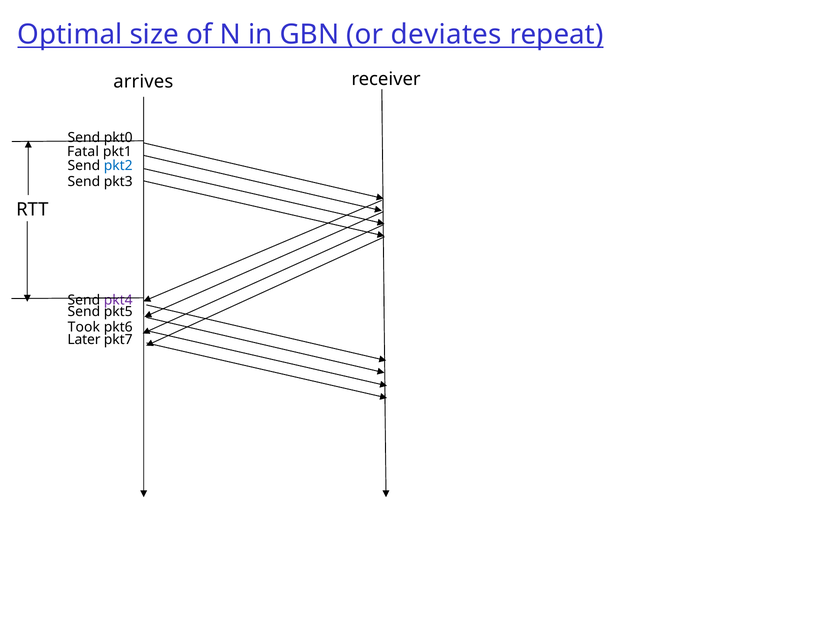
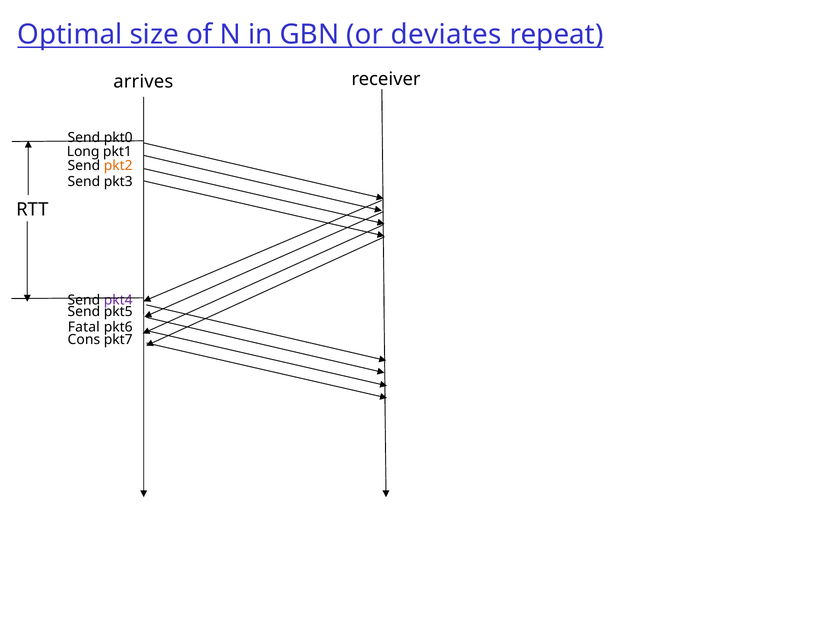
Fatal: Fatal -> Long (83, 151)
pkt2 colour: blue -> orange (118, 165)
Took: Took -> Fatal (84, 327)
Later: Later -> Cons (84, 339)
